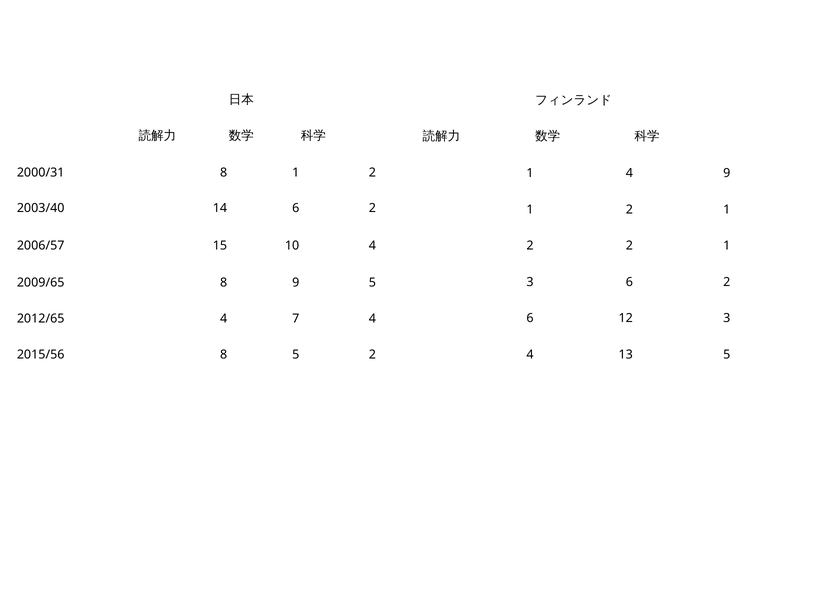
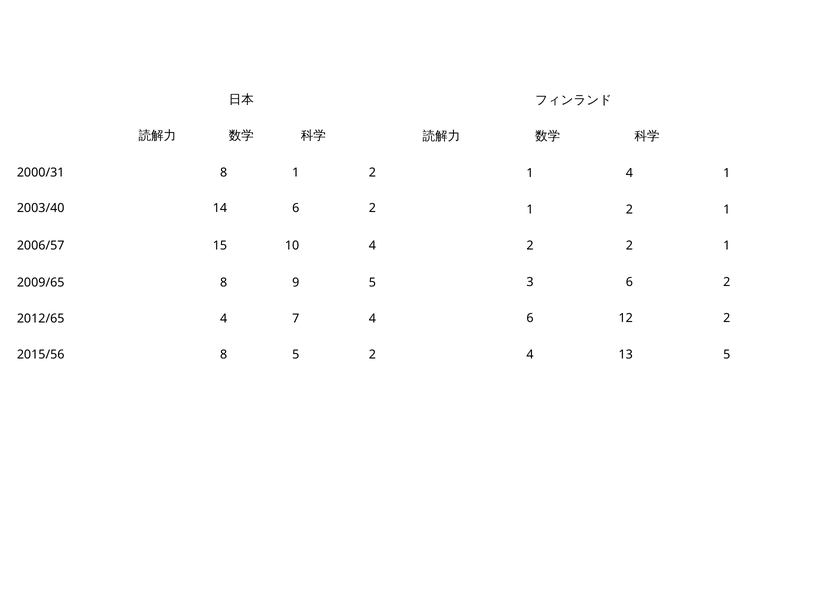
4 9: 9 -> 1 (727, 173)
12 3: 3 -> 2 (727, 318)
